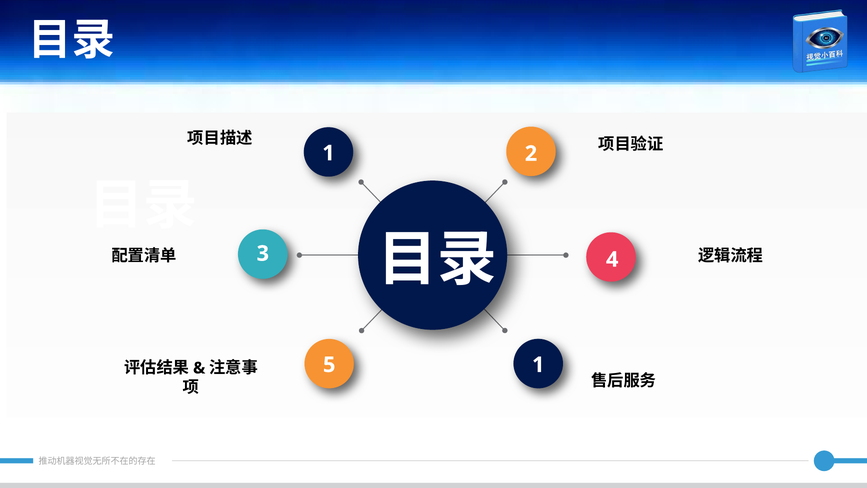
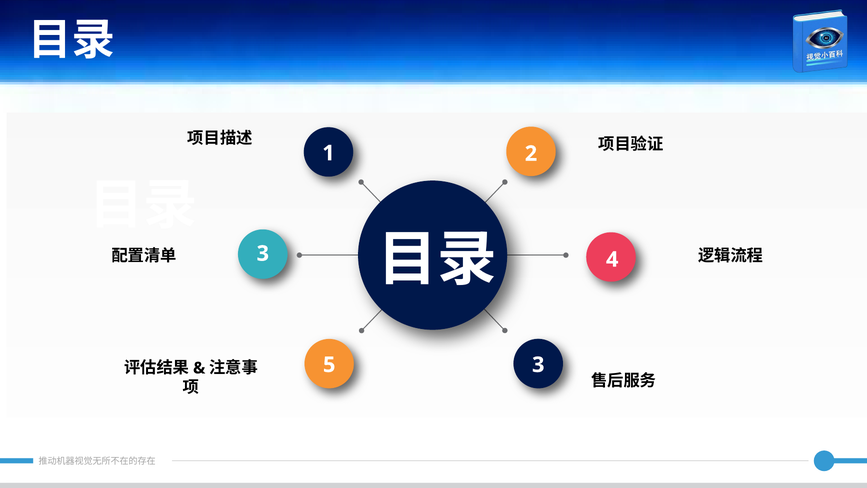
5 1: 1 -> 3 (538, 365)
